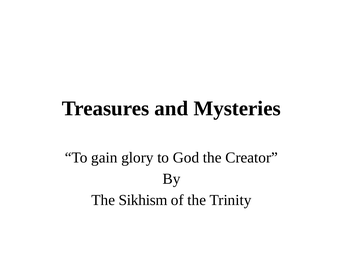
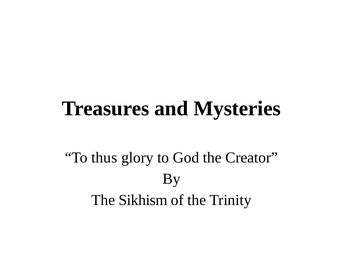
gain: gain -> thus (104, 158)
